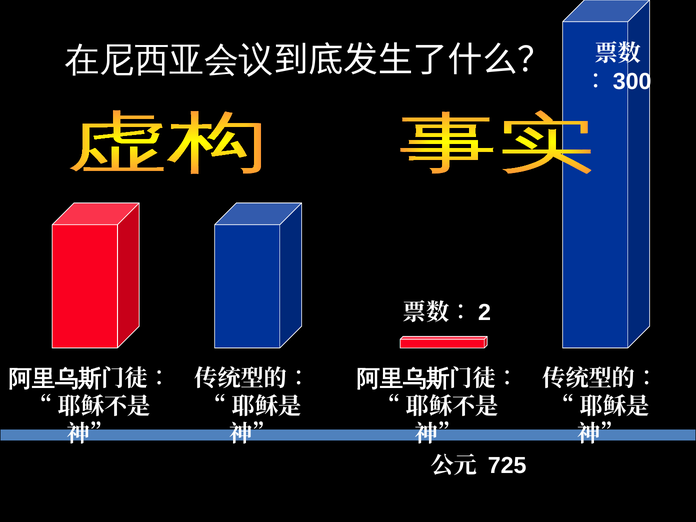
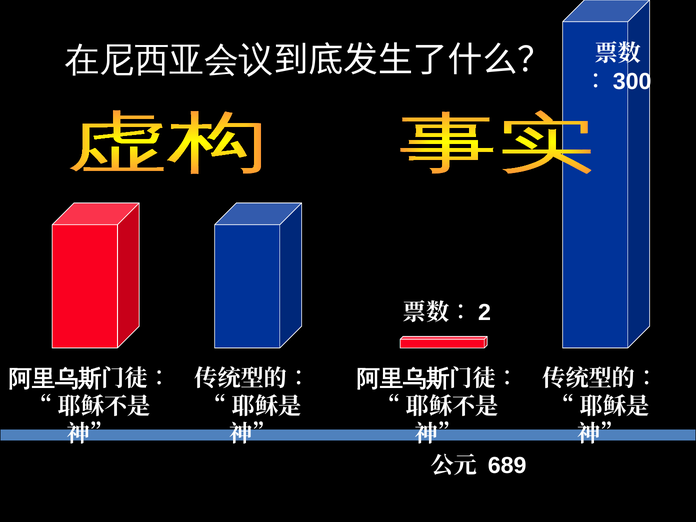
725: 725 -> 689 (507, 466)
